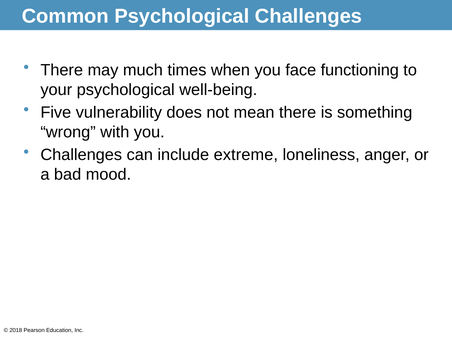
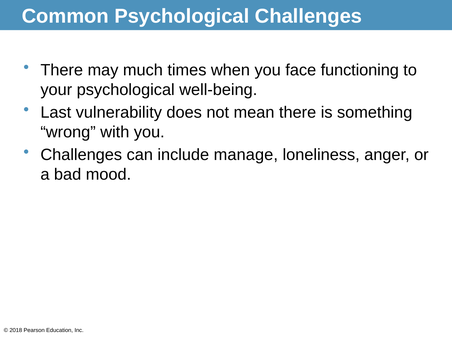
Five: Five -> Last (56, 112)
extreme: extreme -> manage (246, 155)
